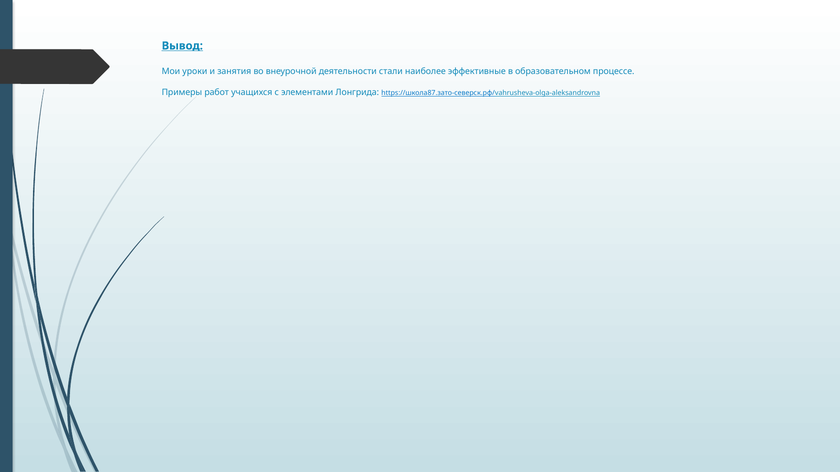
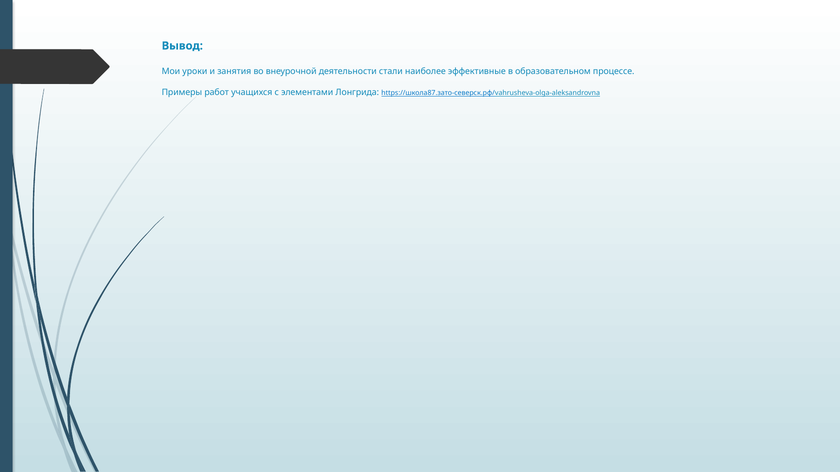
Вывод underline: present -> none (182, 46)
